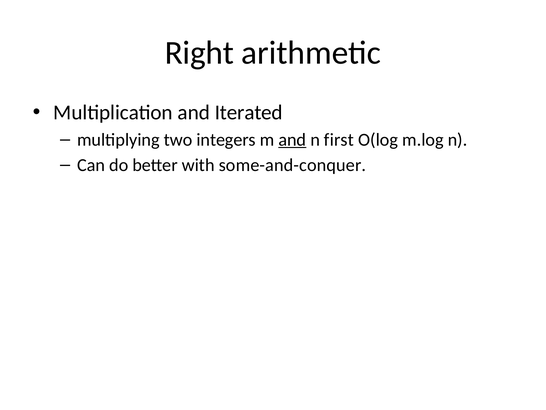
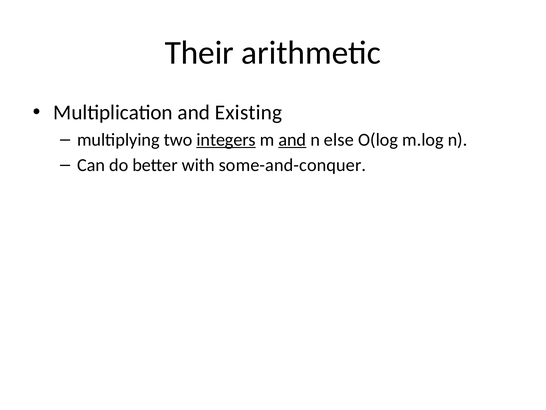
Right: Right -> Their (199, 53)
Iterated: Iterated -> Existing (249, 112)
integers underline: none -> present (226, 140)
first: first -> else (339, 140)
